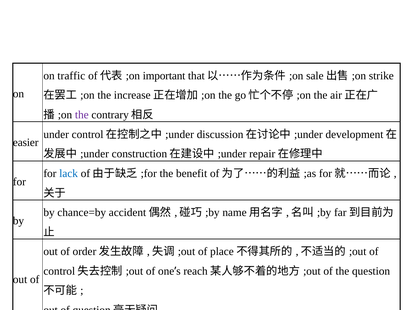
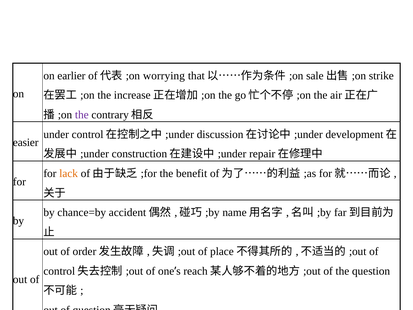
traffic: traffic -> earlier (71, 76)
important: important -> worrying (164, 76)
lack colour: blue -> orange (69, 173)
